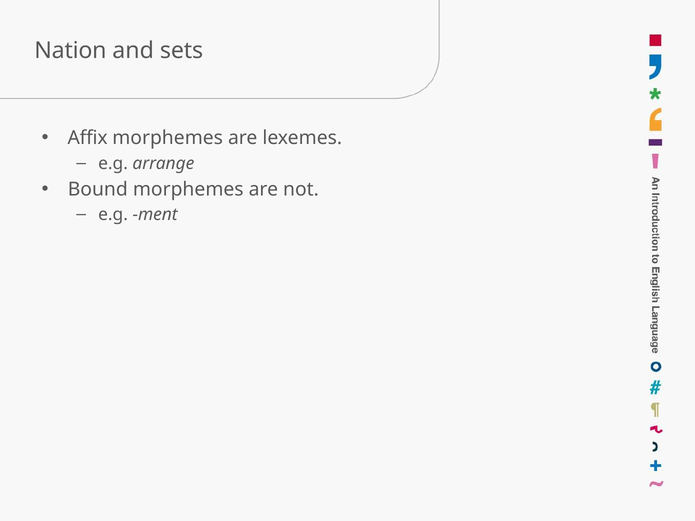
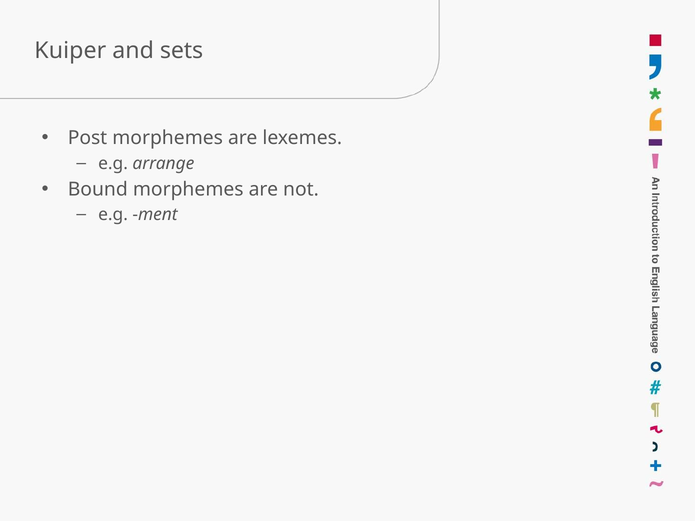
Nation: Nation -> Kuiper (70, 51)
Affix: Affix -> Post (87, 138)
